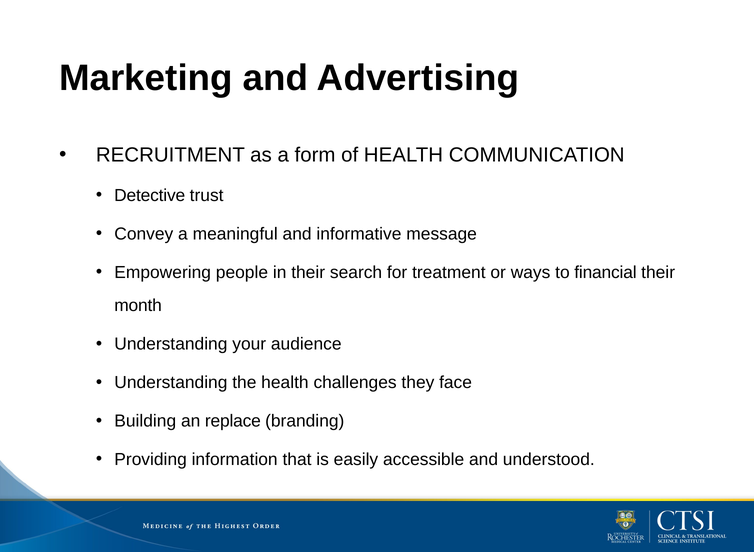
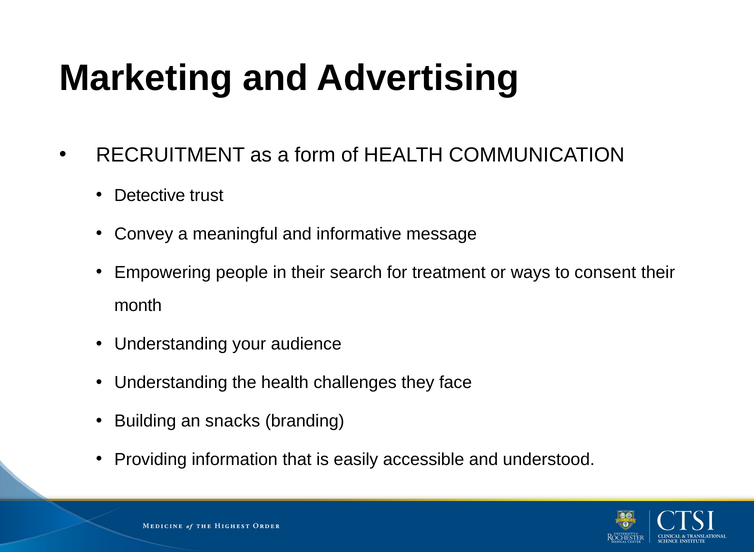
financial: financial -> consent (605, 272)
replace: replace -> snacks (233, 421)
